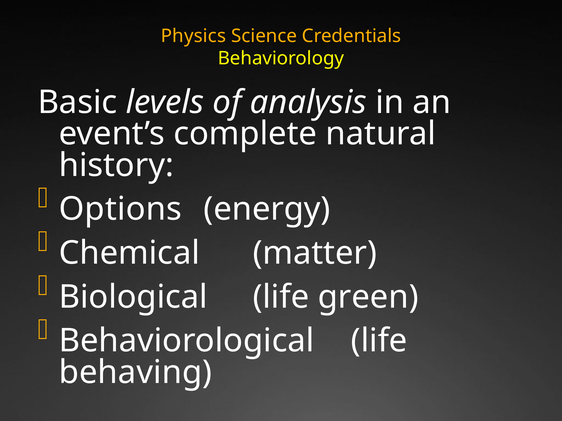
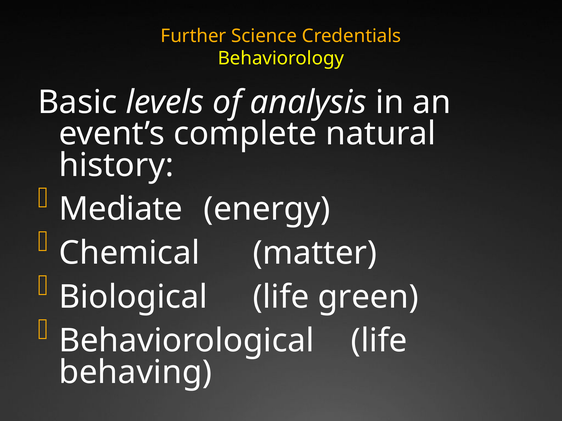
Physics: Physics -> Further (194, 36)
Options: Options -> Mediate (121, 209)
